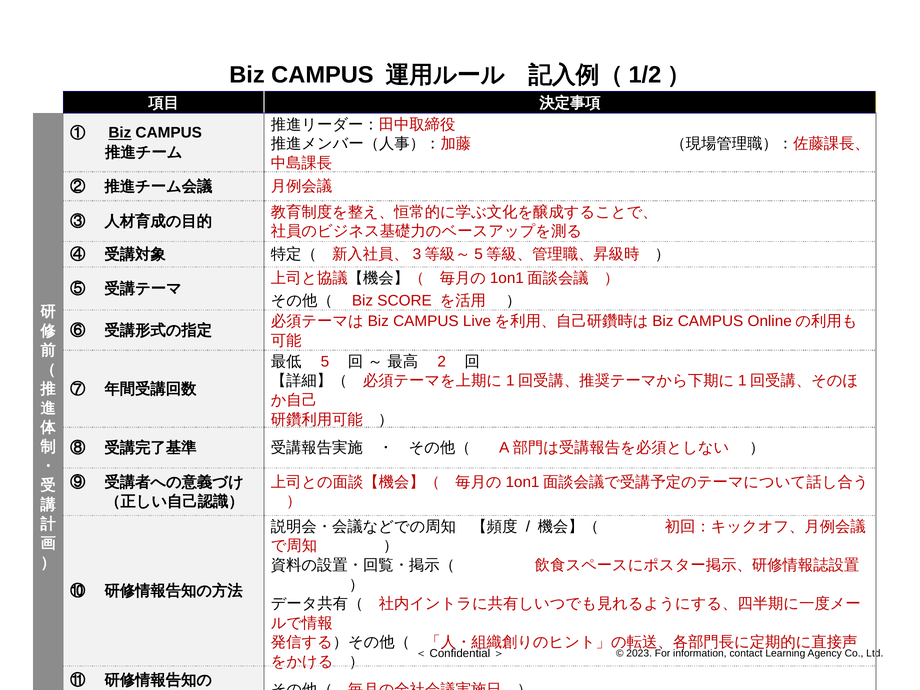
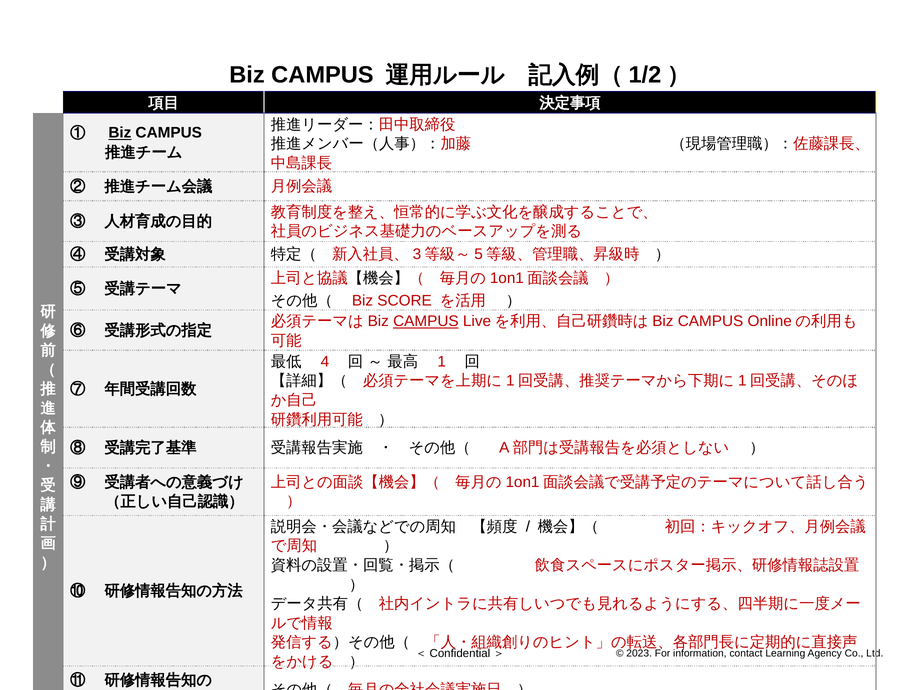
CAMPUS underline: none -> present (426, 321)
5: 5 -> 4 (325, 362)
2: 2 -> 1 (442, 362)
